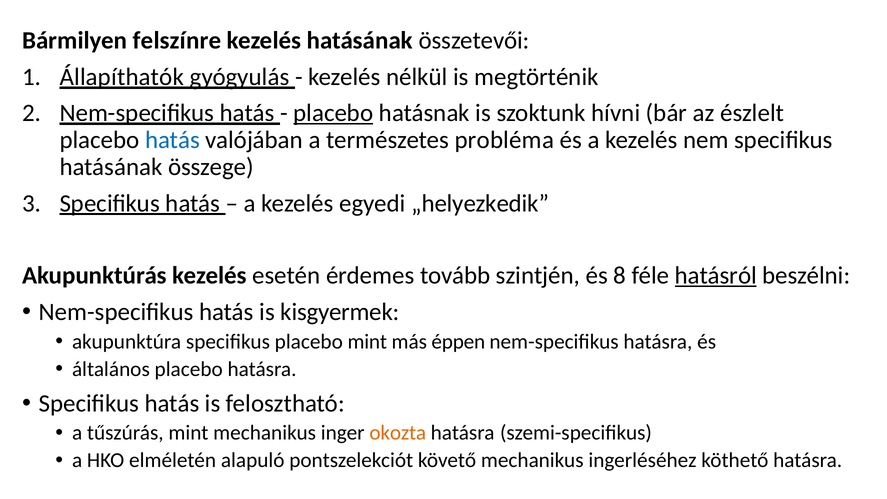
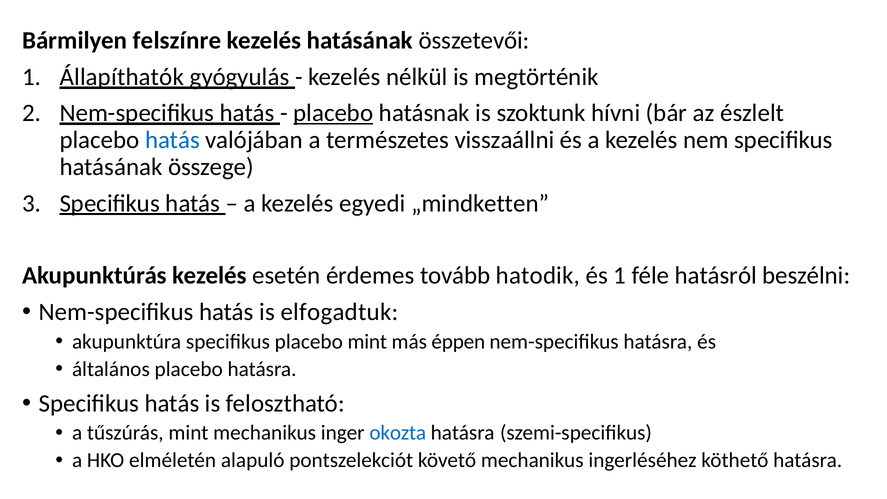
probléma: probléma -> visszaállni (504, 140)
„helyezkedik: „helyezkedik -> „mindketten (480, 203)
szintjén: szintjén -> hatodik (538, 276)
és 8: 8 -> 1 (620, 276)
hatásról underline: present -> none (716, 276)
kisgyermek: kisgyermek -> elfogadtuk (340, 312)
okozta colour: orange -> blue (398, 433)
